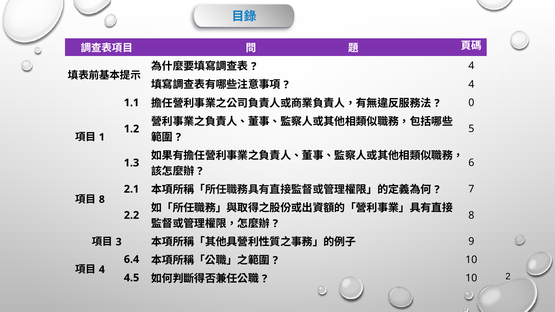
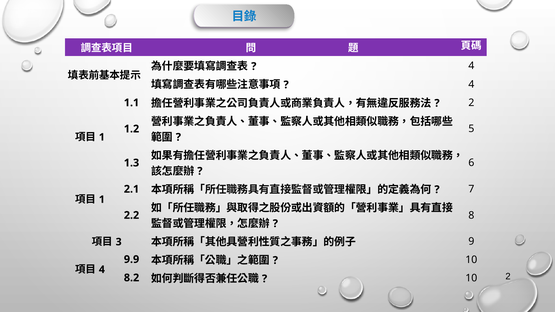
0: 0 -> 2 (471, 103)
8: 8 -> 1 (102, 200)
6.4: 6.4 -> 9.9 (132, 259)
4.5: 4.5 -> 8.2 (132, 278)
